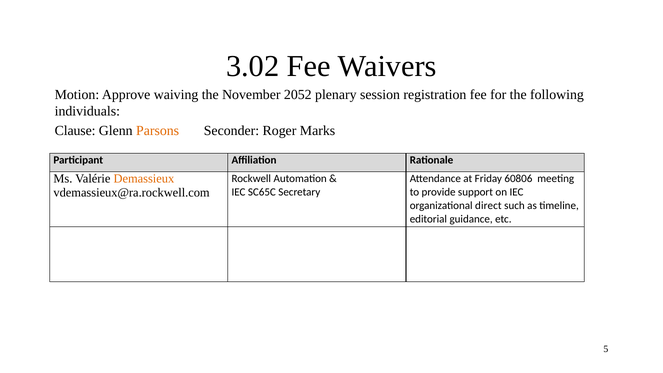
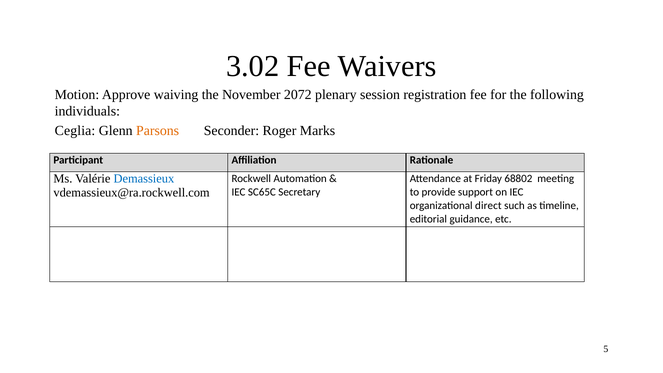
2052: 2052 -> 2072 (298, 95)
Clause: Clause -> Ceglia (75, 131)
Demassieux colour: orange -> blue (144, 179)
60806: 60806 -> 68802 (518, 179)
